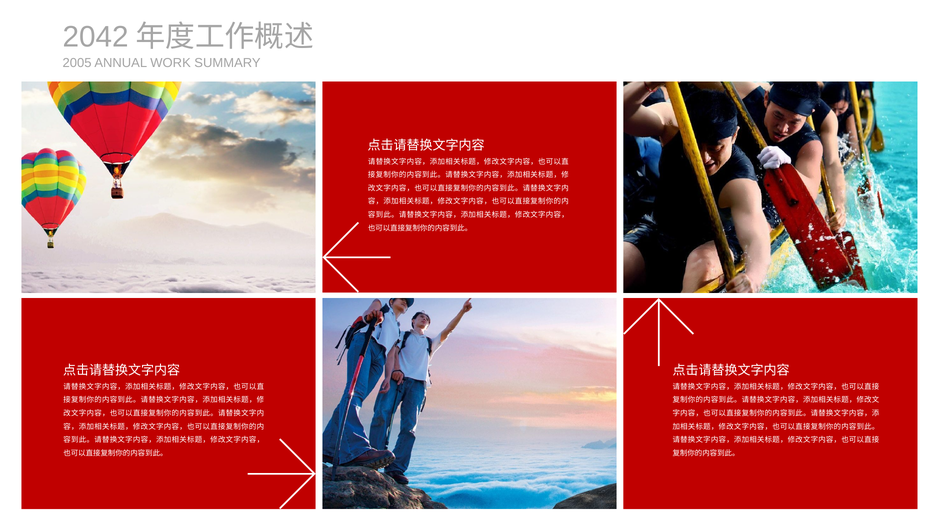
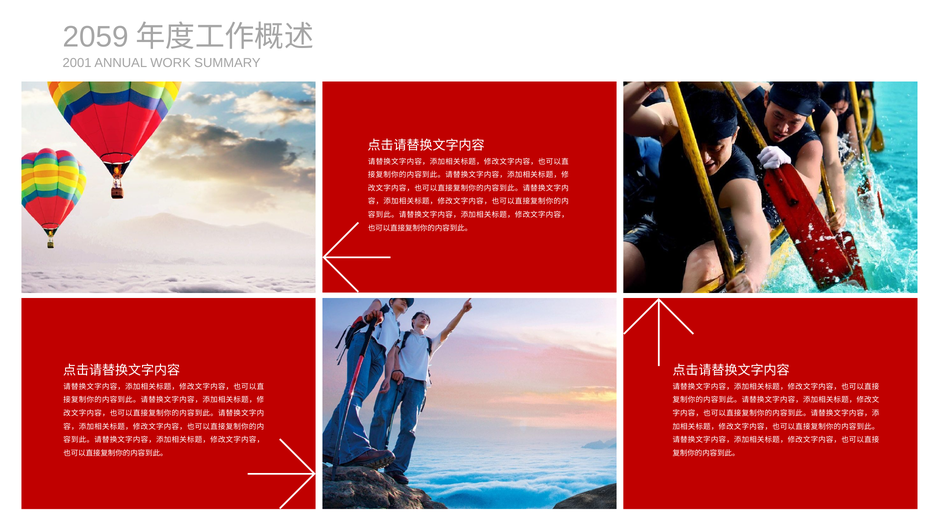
2042: 2042 -> 2059 (96, 37)
2005: 2005 -> 2001 (77, 63)
